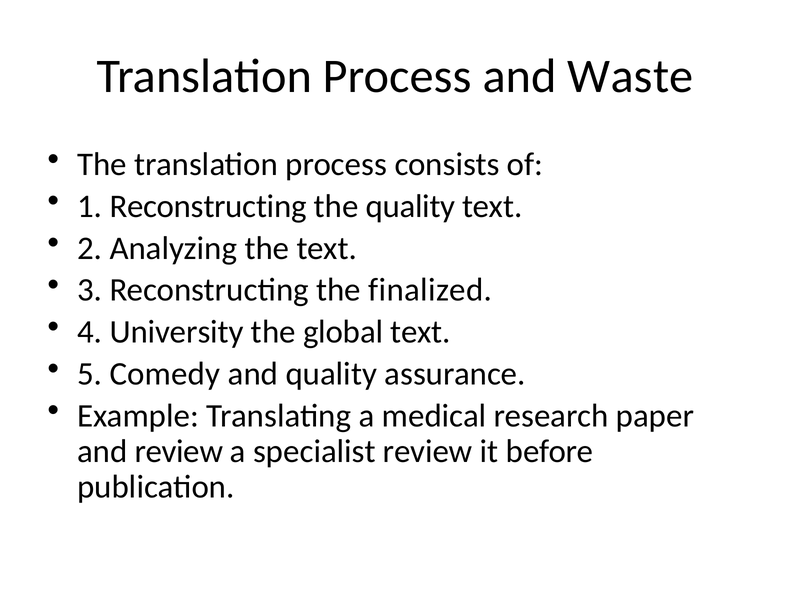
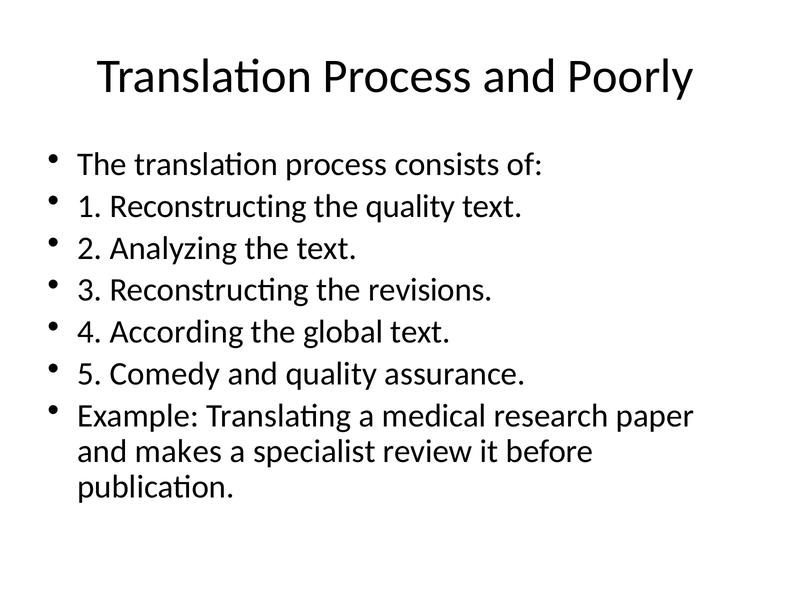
Waste: Waste -> Poorly (630, 77)
finalized: finalized -> revisions (430, 290)
University: University -> According (177, 332)
and review: review -> makes (179, 452)
